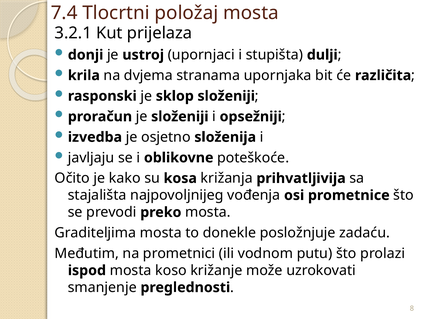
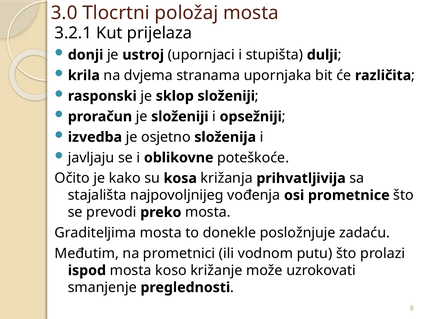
7.4: 7.4 -> 3.0 (64, 13)
